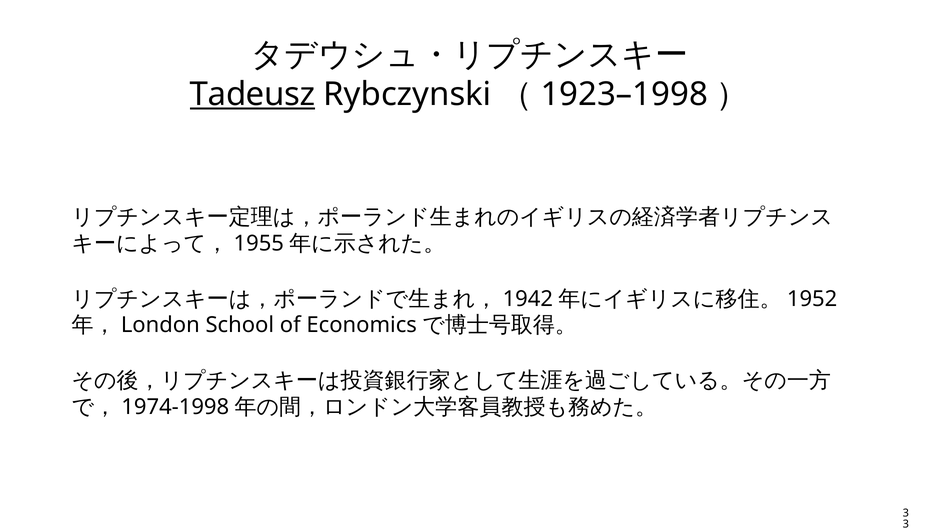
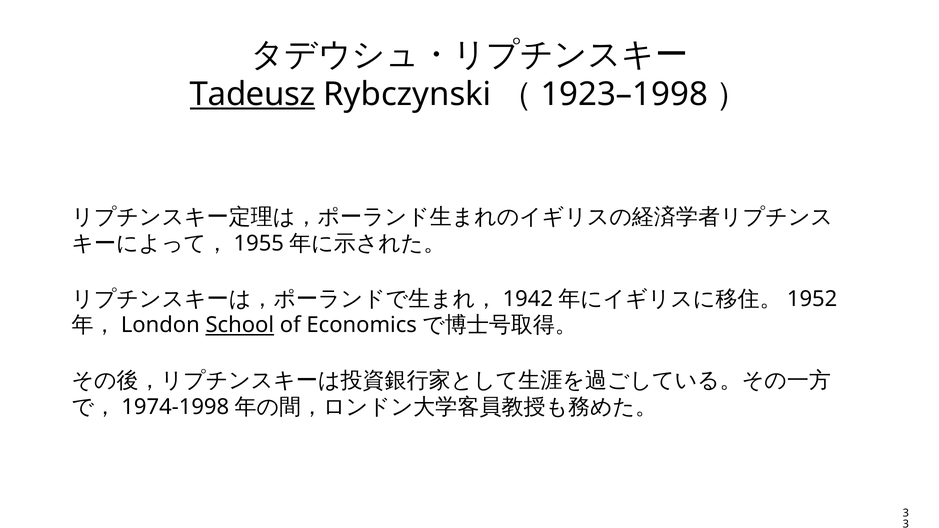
School underline: none -> present (240, 325)
